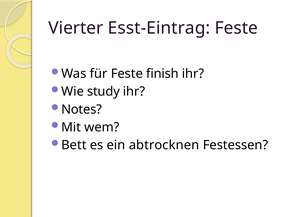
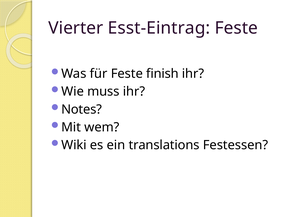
study: study -> muss (103, 92)
Bett: Bett -> Wiki (74, 145)
abtrocknen: abtrocknen -> translations (164, 145)
